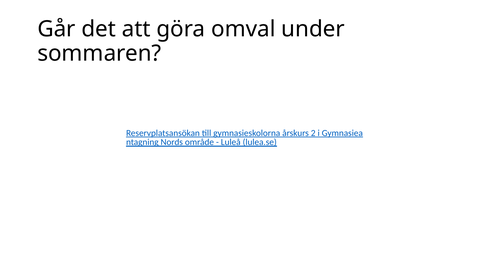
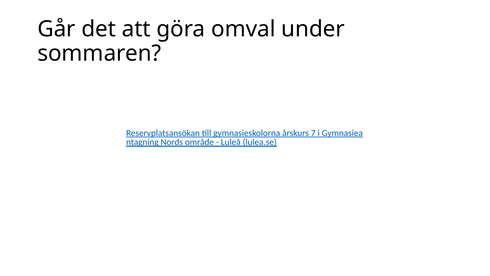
2: 2 -> 7 (313, 133)
